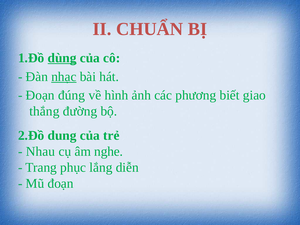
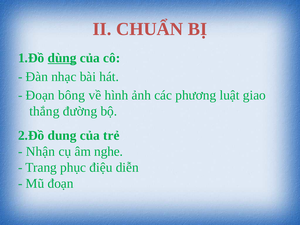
nhạc underline: present -> none (64, 77)
đúng: đúng -> bông (72, 95)
biết: biết -> luật (230, 95)
Nhau: Nhau -> Nhận (40, 151)
lắng: lắng -> điệu (101, 167)
